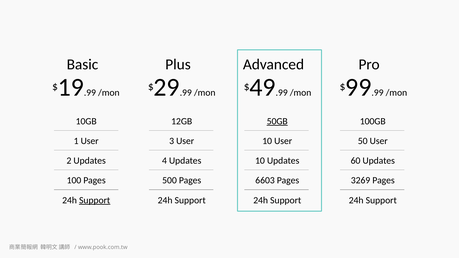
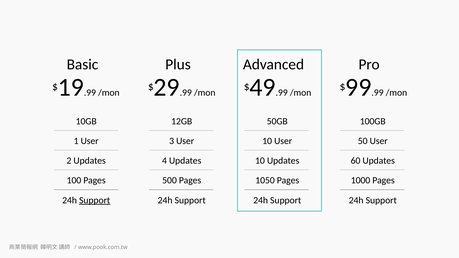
50GB underline: present -> none (277, 121)
6603: 6603 -> 1050 (265, 181)
3269: 3269 -> 1000 (361, 181)
